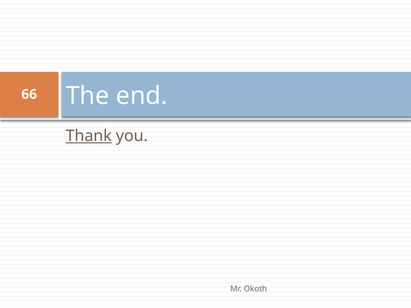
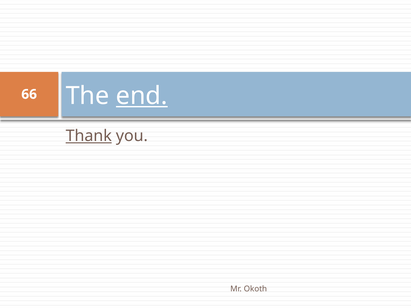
end underline: none -> present (142, 96)
